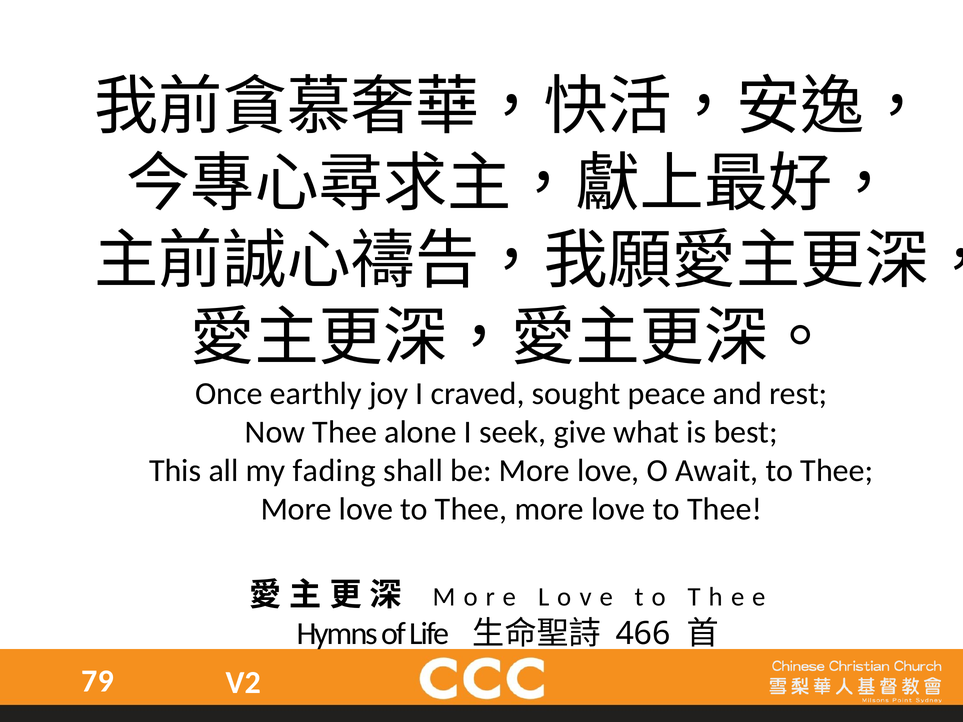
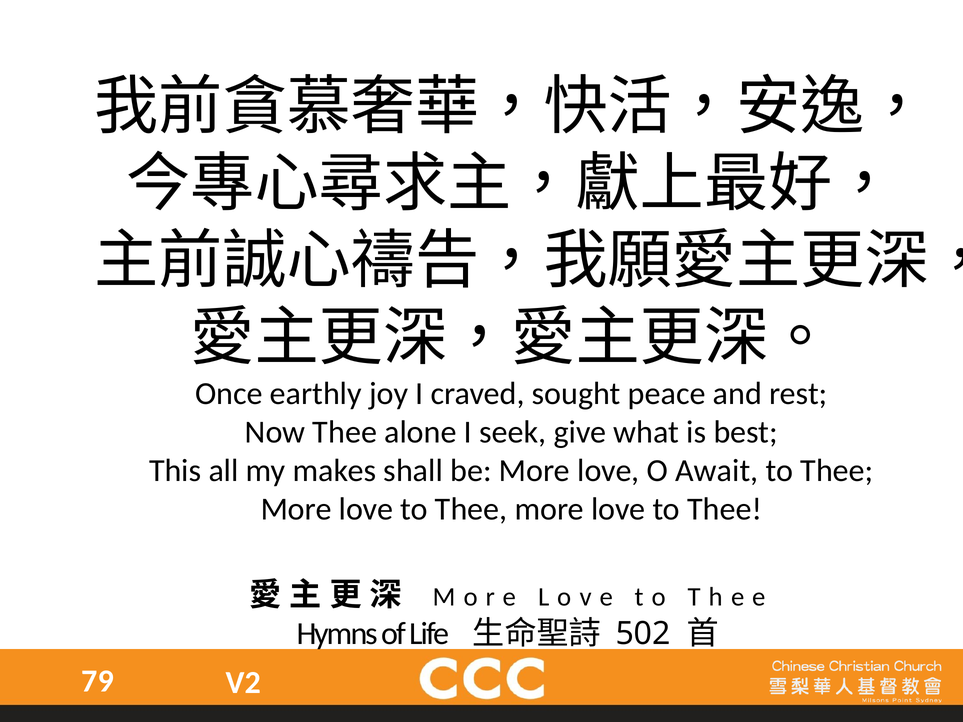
fading: fading -> makes (335, 471)
466: 466 -> 502 (643, 634)
